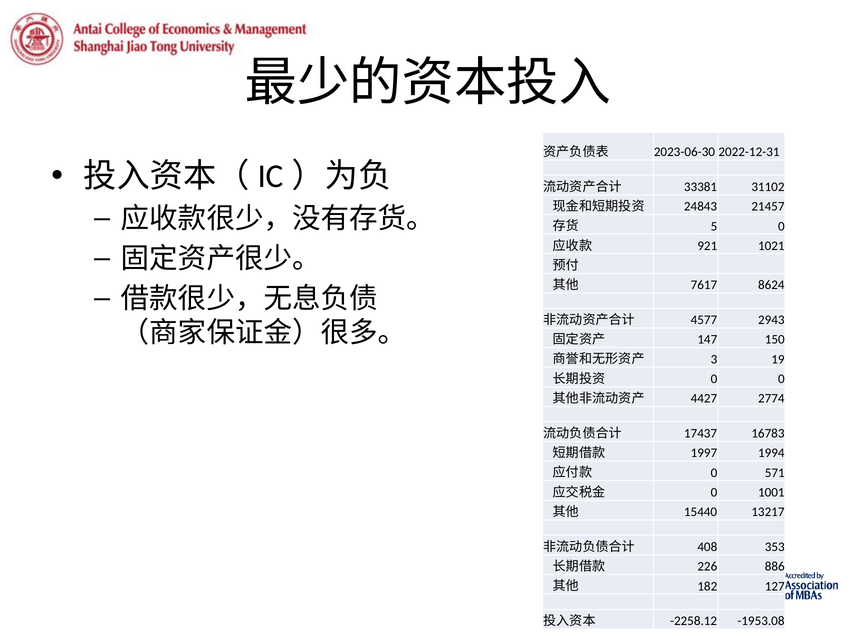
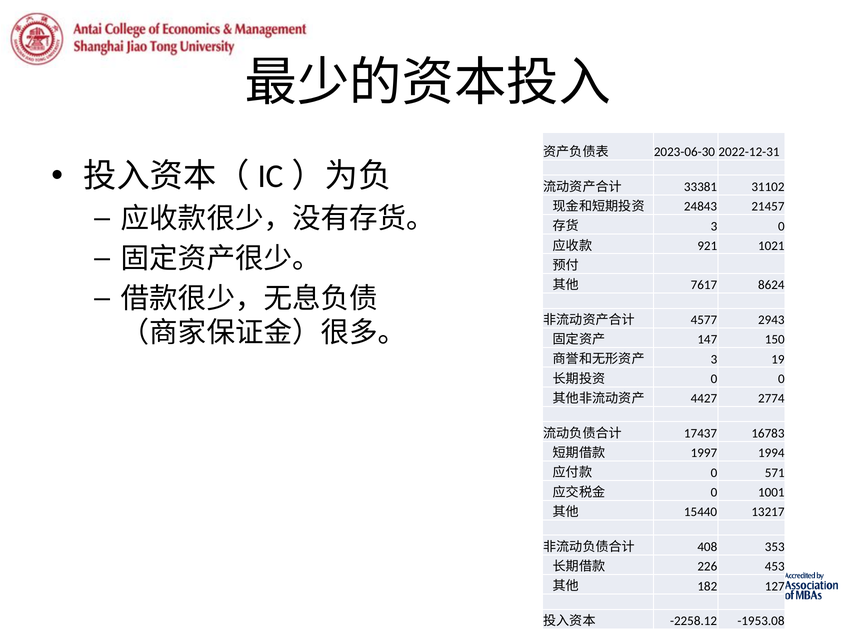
5: 5 -> 3 (714, 226)
886: 886 -> 453 (775, 567)
